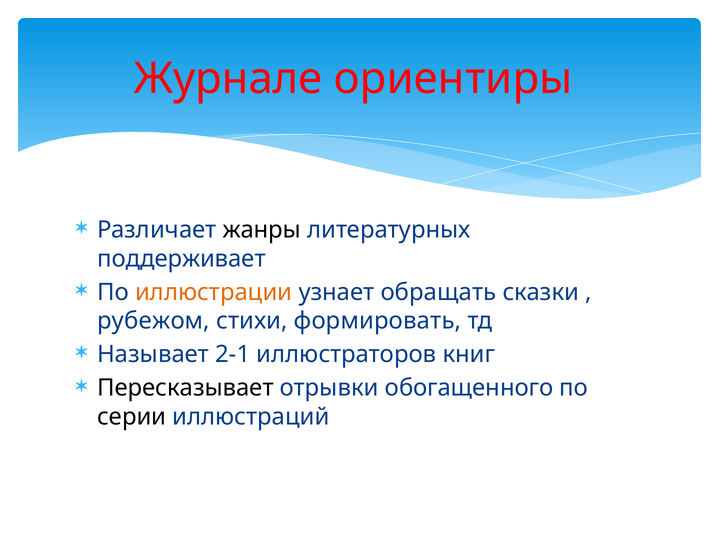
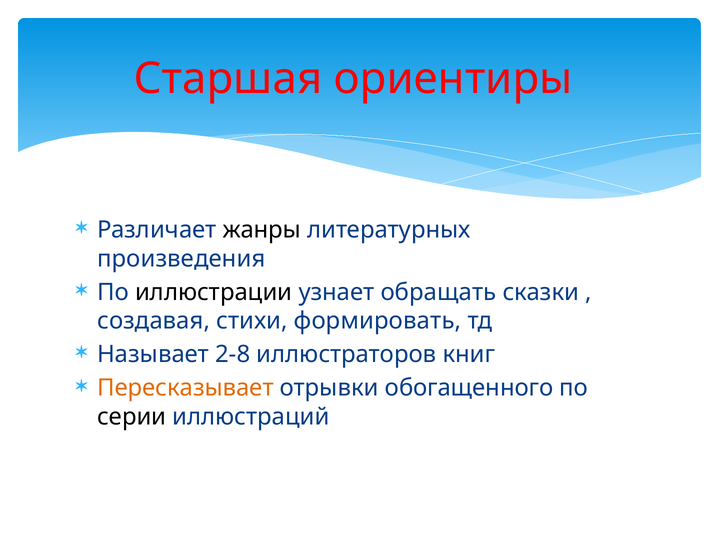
Журнале: Журнале -> Старшая (228, 79)
поддерживает: поддерживает -> произведения (181, 258)
иллюстрации colour: orange -> black (214, 292)
рубежом: рубежом -> создавая (154, 321)
2-1: 2-1 -> 2-8 (233, 354)
Пересказывает colour: black -> orange (185, 388)
